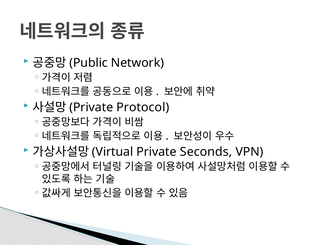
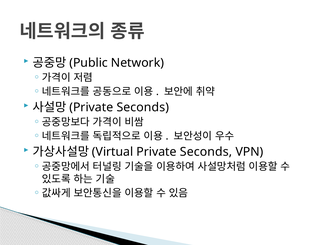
Protocol: Protocol -> Seconds (143, 107)
